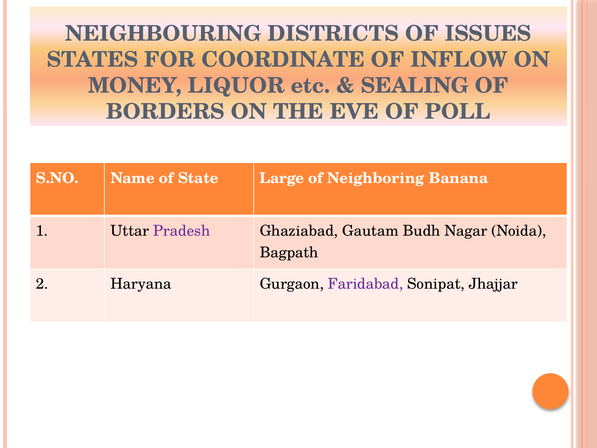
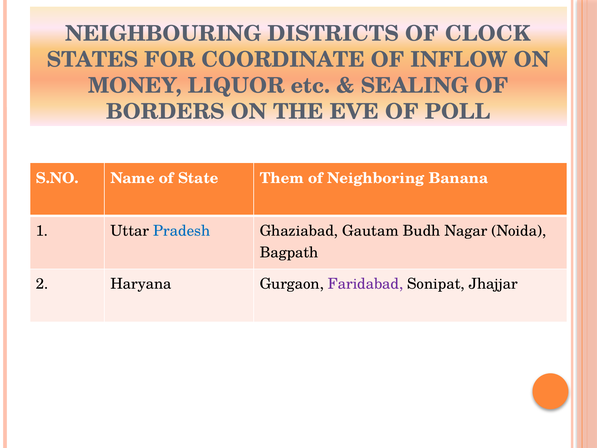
ISSUES: ISSUES -> CLOCK (488, 34)
Large: Large -> Them (282, 178)
Pradesh colour: purple -> blue (182, 231)
